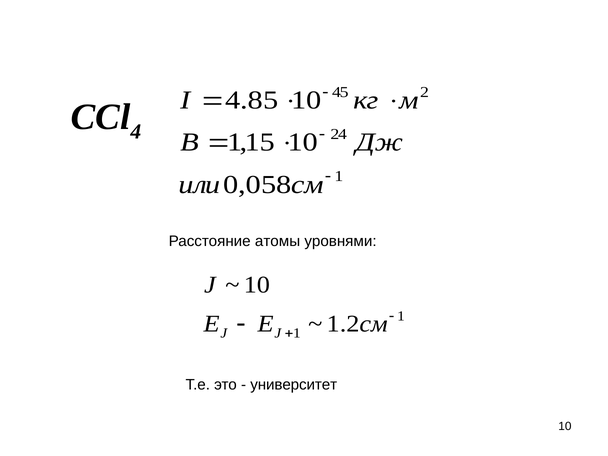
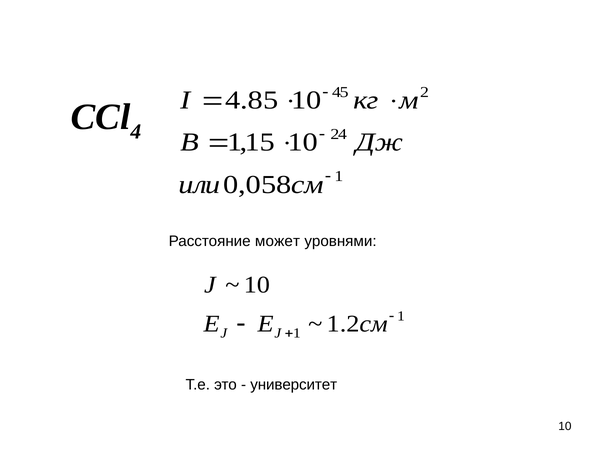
атомы: атомы -> может (278, 241)
